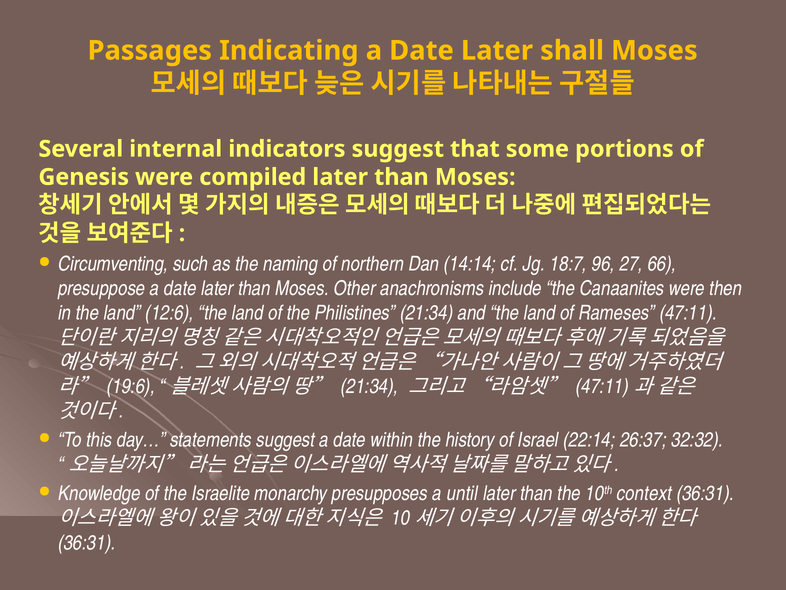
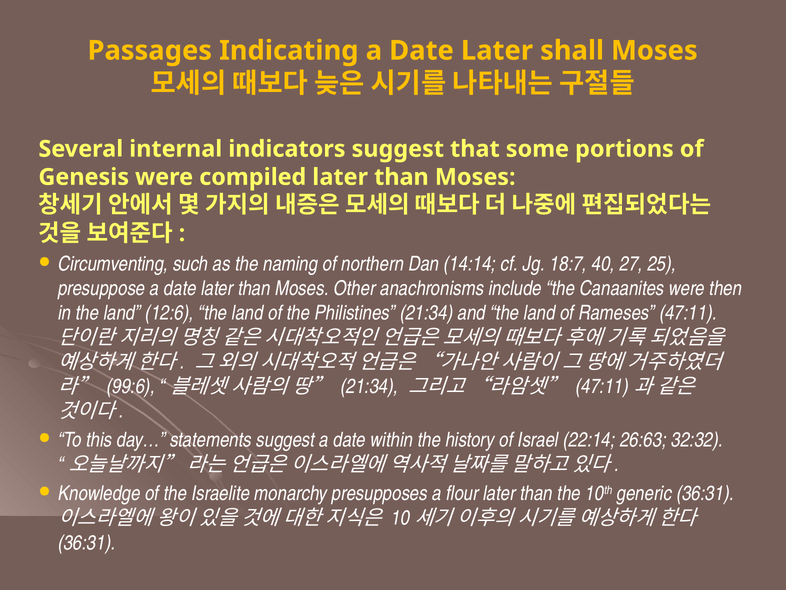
96: 96 -> 40 (603, 264)
66: 66 -> 25 (662, 264)
19:6: 19:6 -> 99:6 (131, 386)
26:37: 26:37 -> 26:63 (643, 440)
until: until -> flour (462, 493)
context: context -> generic (644, 493)
